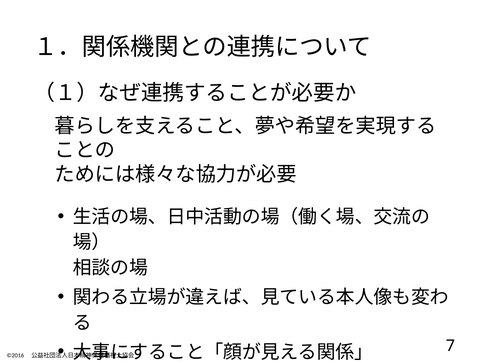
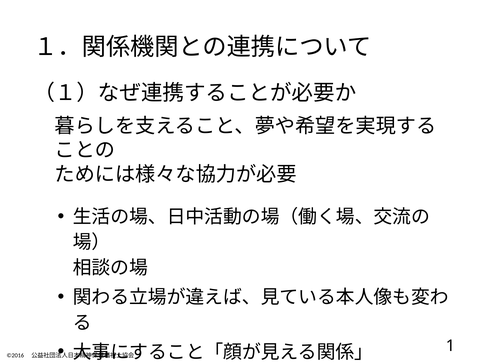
7: 7 -> 1 (450, 346)
